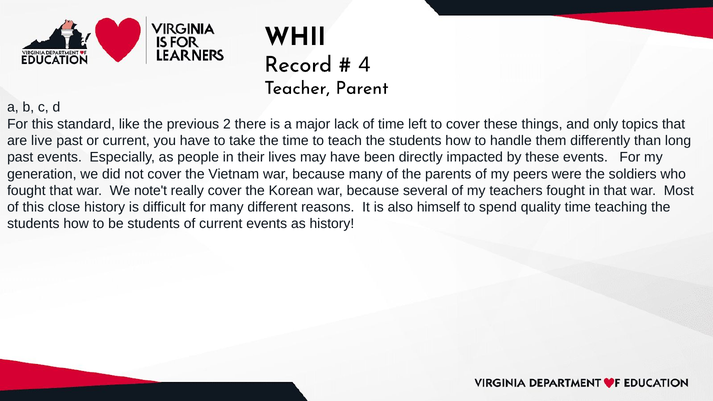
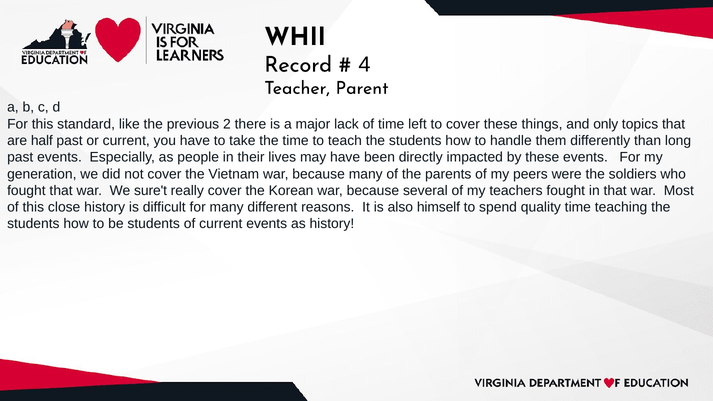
live: live -> half (42, 141)
note't: note't -> sure't (151, 191)
